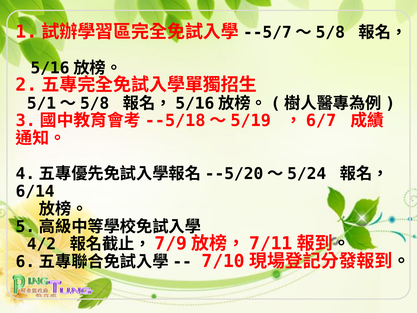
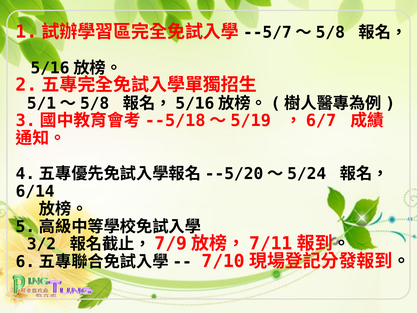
4/2: 4/2 -> 3/2 (41, 244)
